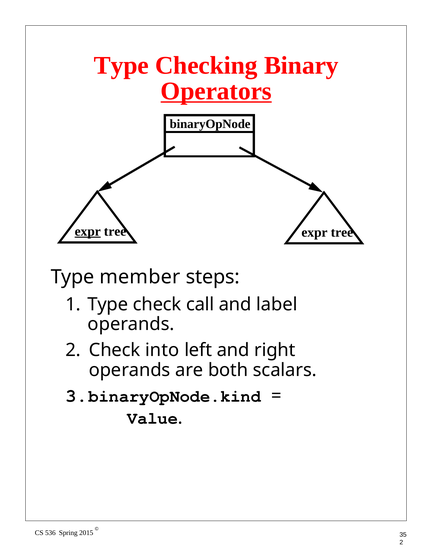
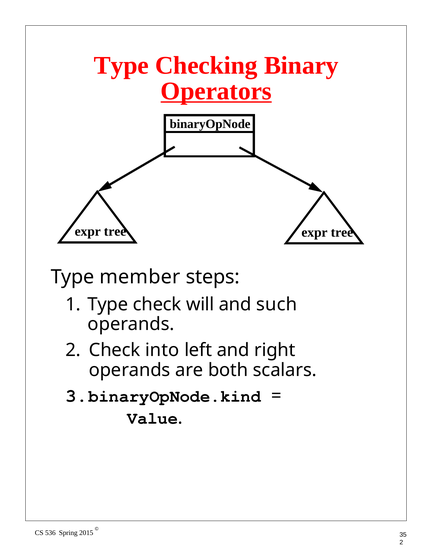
expr underline: present -> none (88, 231)
call: call -> will (200, 304)
label: label -> such (277, 304)
